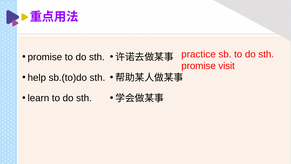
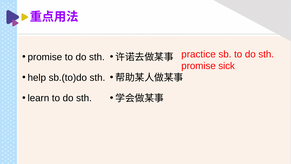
visit: visit -> sick (227, 66)
